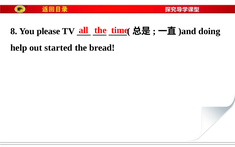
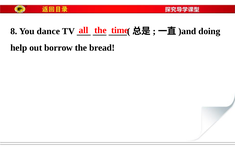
please: please -> dance (48, 31)
started: started -> borrow (59, 48)
